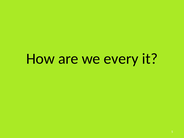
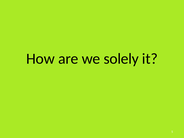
every: every -> solely (121, 59)
